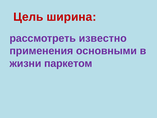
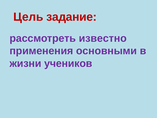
ширина: ширина -> задание (72, 17)
паркетом: паркетом -> учеников (68, 63)
